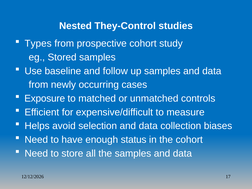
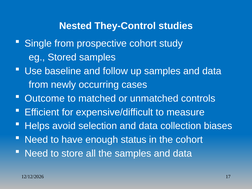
Types: Types -> Single (38, 44)
Exposure: Exposure -> Outcome (45, 98)
